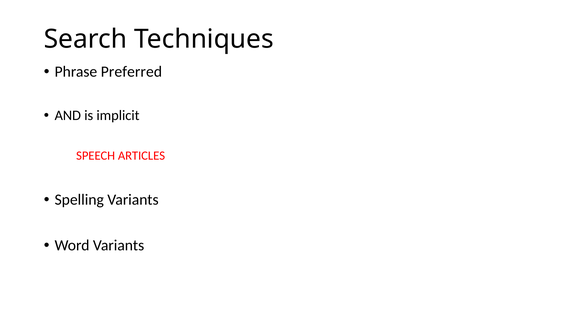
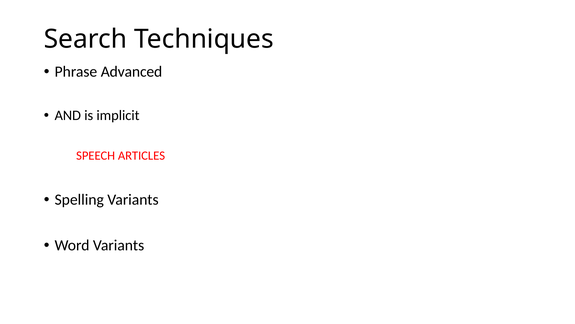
Preferred: Preferred -> Advanced (132, 72)
